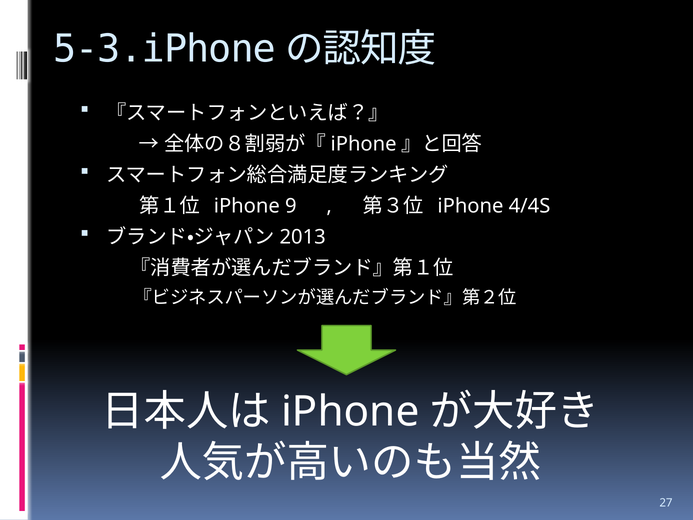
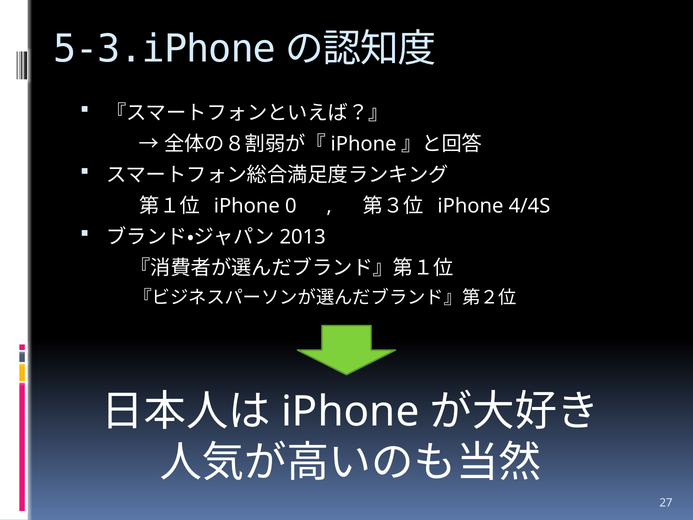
9: 9 -> 0 (291, 206)
